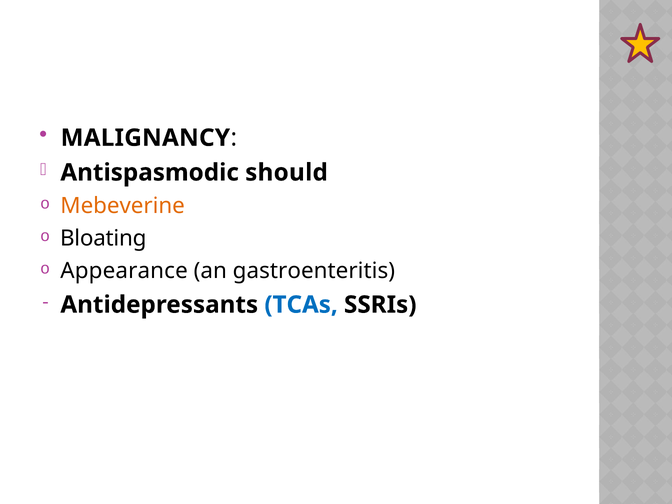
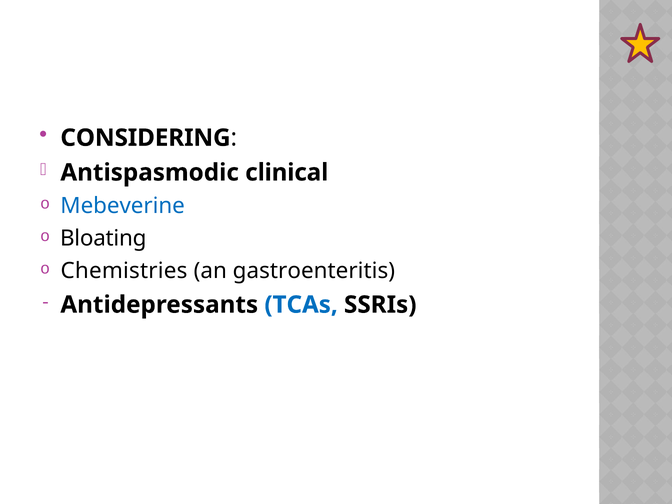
MALIGNANCY: MALIGNANCY -> CONSIDERING (145, 138)
should: should -> clinical (287, 173)
Mebeverine colour: orange -> blue (123, 206)
Appearance: Appearance -> Chemistries (124, 271)
